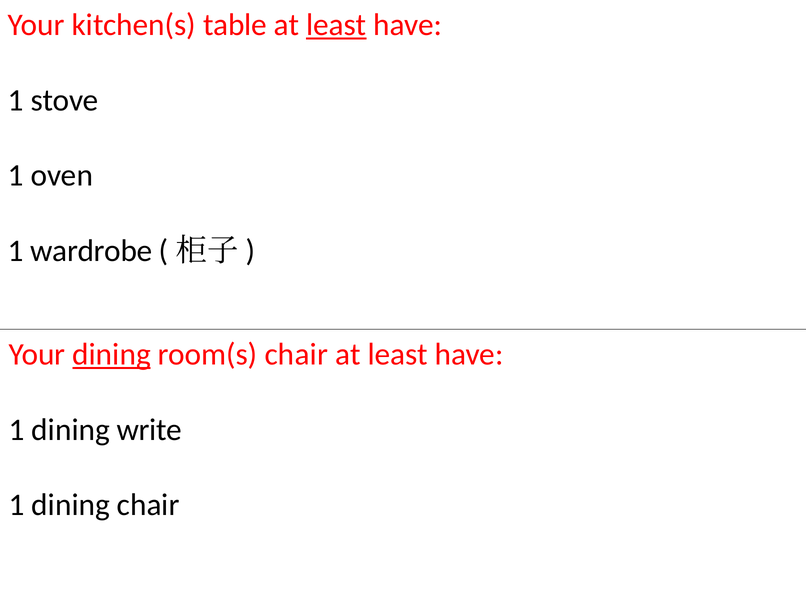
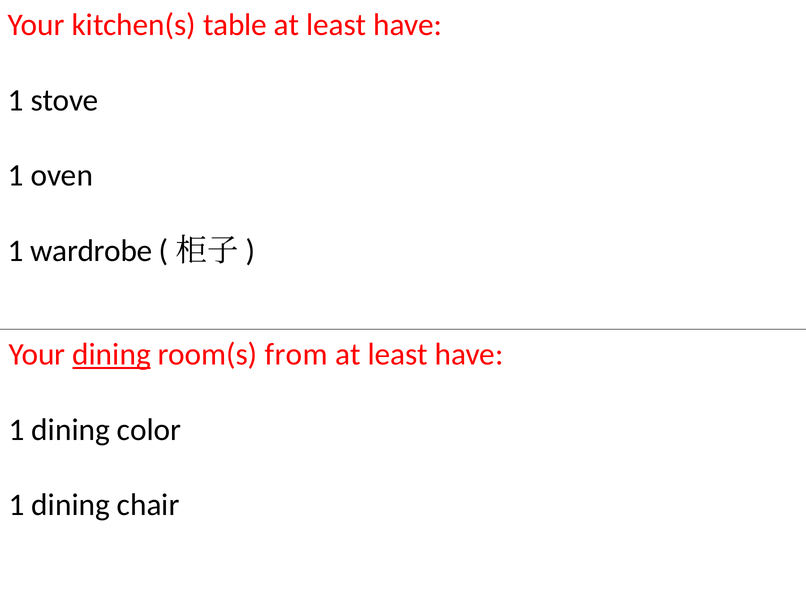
least underline: present -> none (336, 25)
room(s chair: chair -> from (296, 354)
write: write -> color (149, 429)
